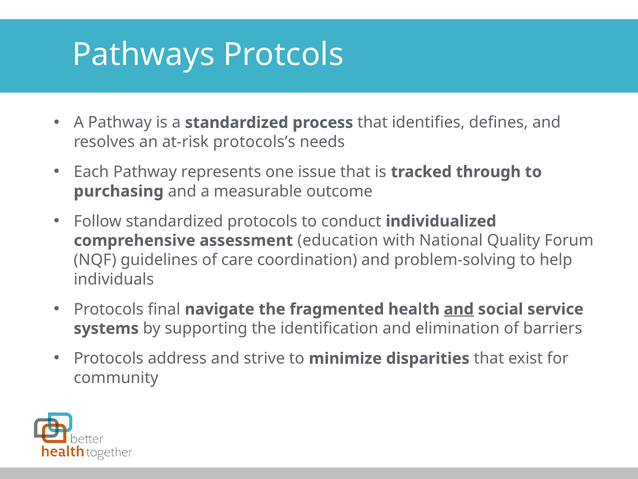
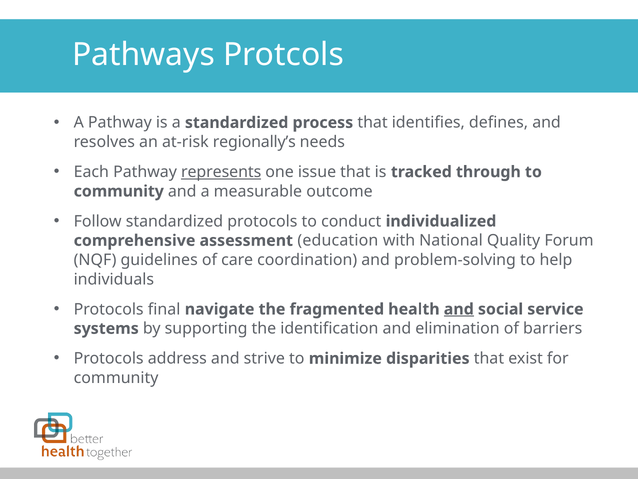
protocols’s: protocols’s -> regionally’s (254, 142)
represents underline: none -> present (221, 172)
purchasing: purchasing -> community (119, 191)
